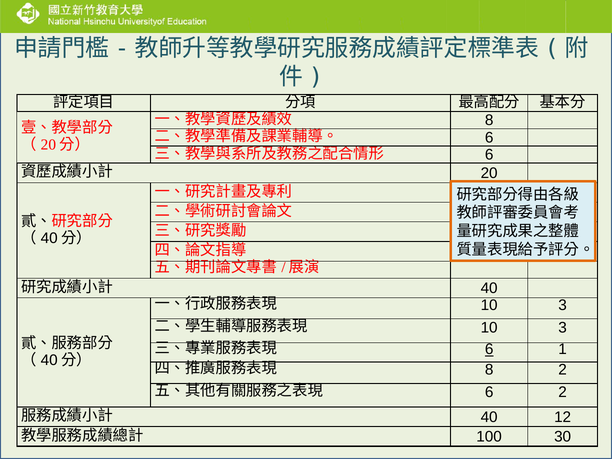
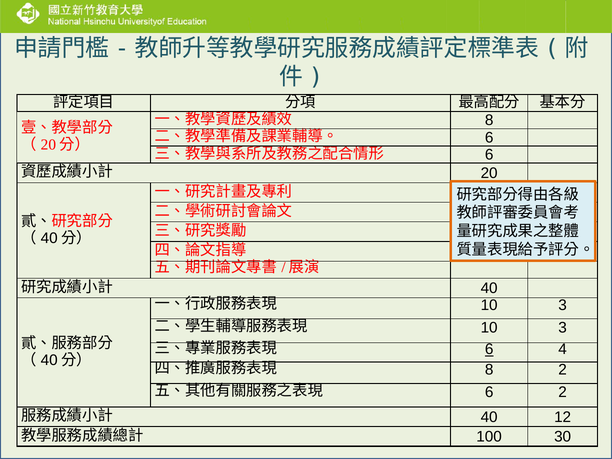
1: 1 -> 4 (563, 349)
